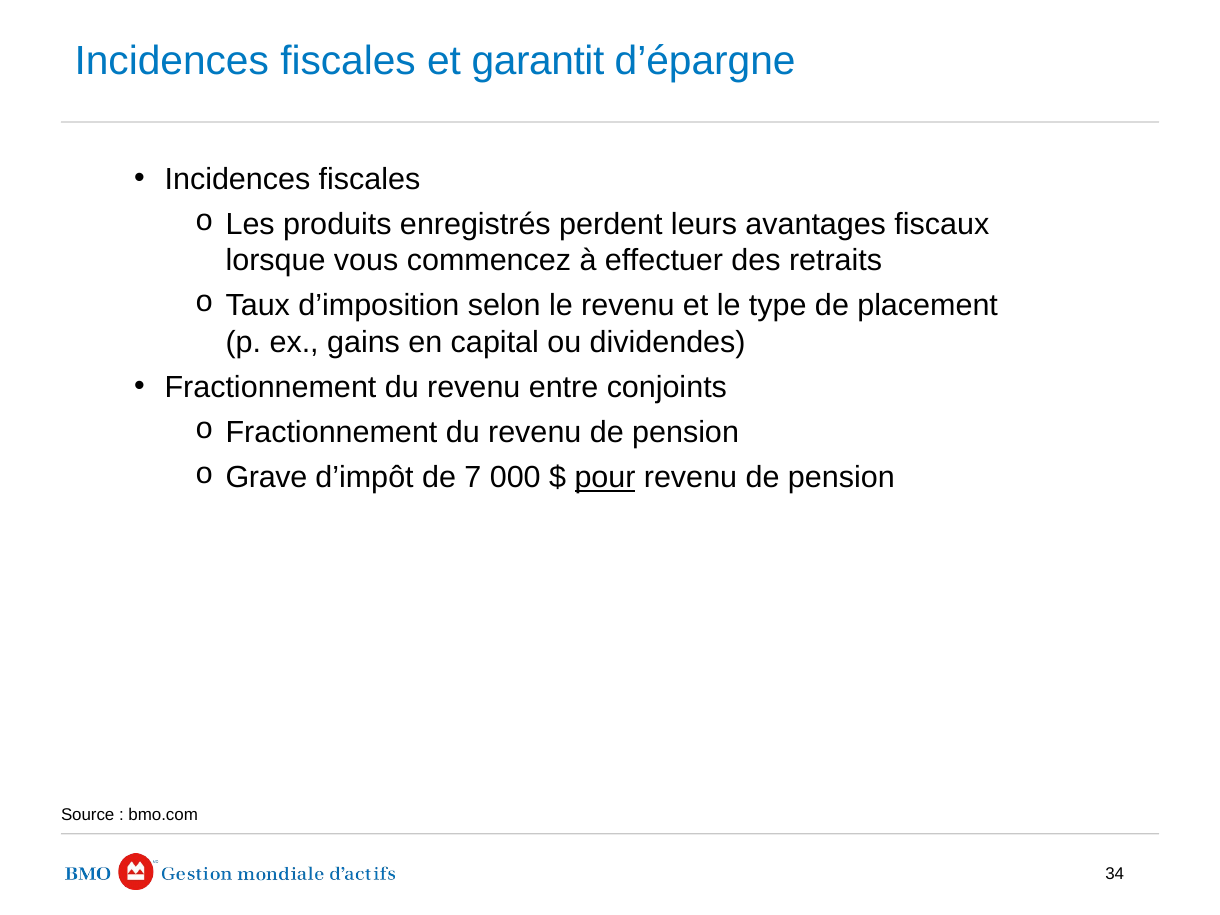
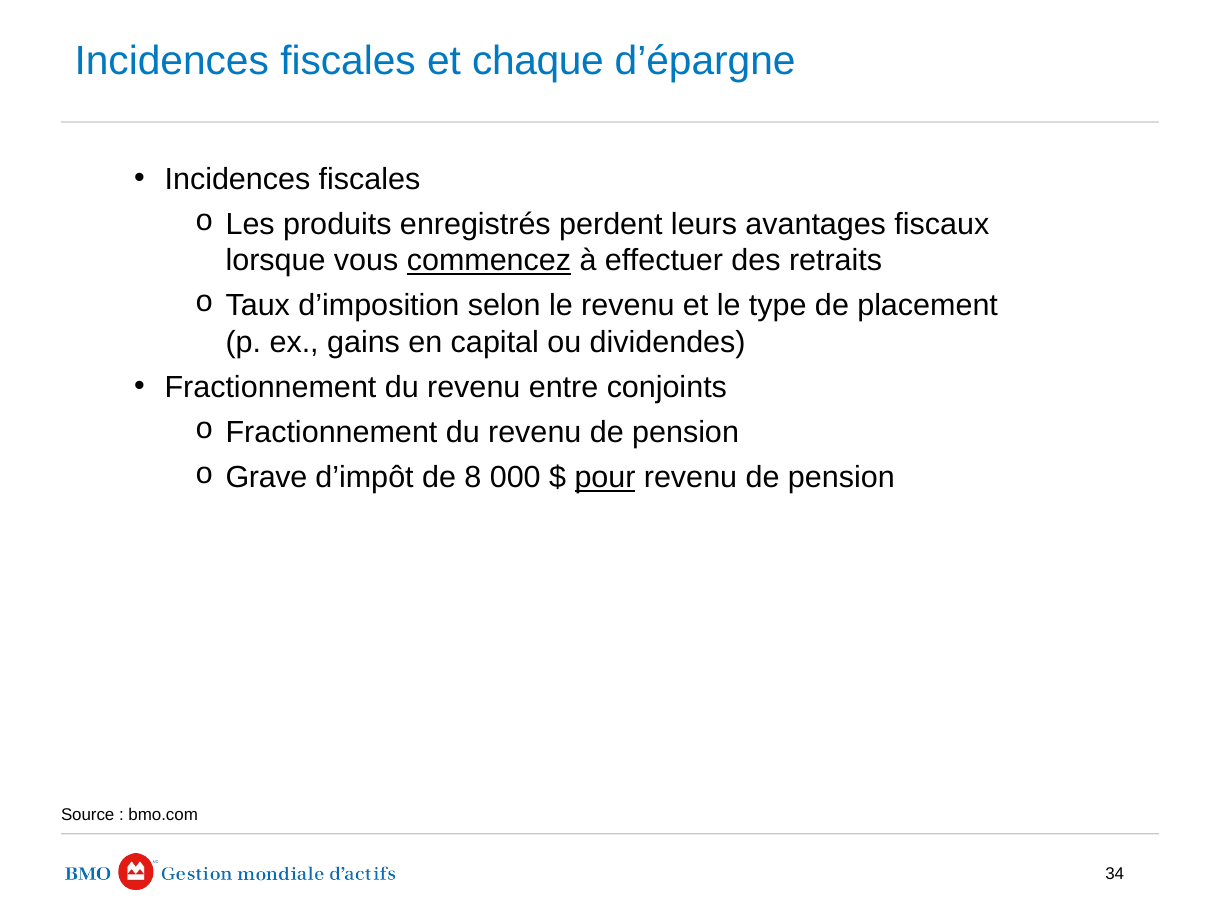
garantit: garantit -> chaque (538, 61)
commencez underline: none -> present (489, 261)
7: 7 -> 8 (473, 478)
